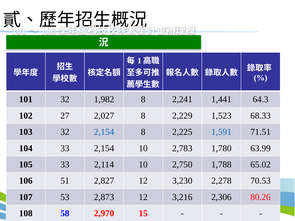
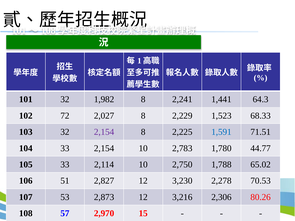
27: 27 -> 72 (65, 116)
2,154 colour: blue -> purple (104, 132)
63.99: 63.99 -> 44.77 (261, 148)
58: 58 -> 57 (65, 214)
